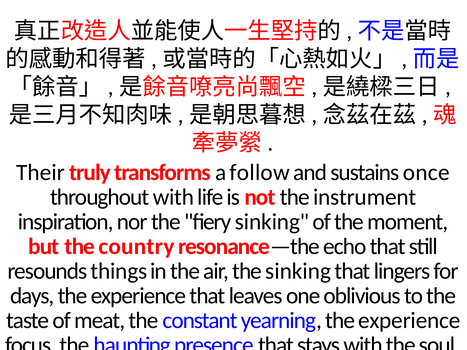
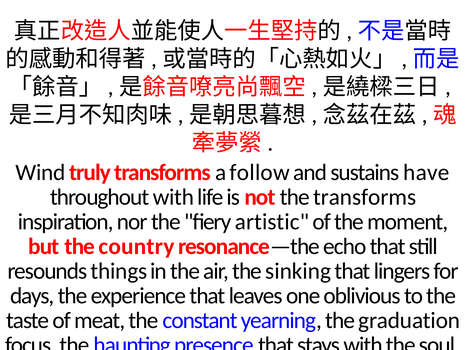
Their: Their -> Wind (41, 173)
once: once -> have (426, 173)
the instrument: instrument -> transforms (365, 197)
fiery sinking: sinking -> artistic (272, 222)
yearning the experience: experience -> graduation (409, 321)
